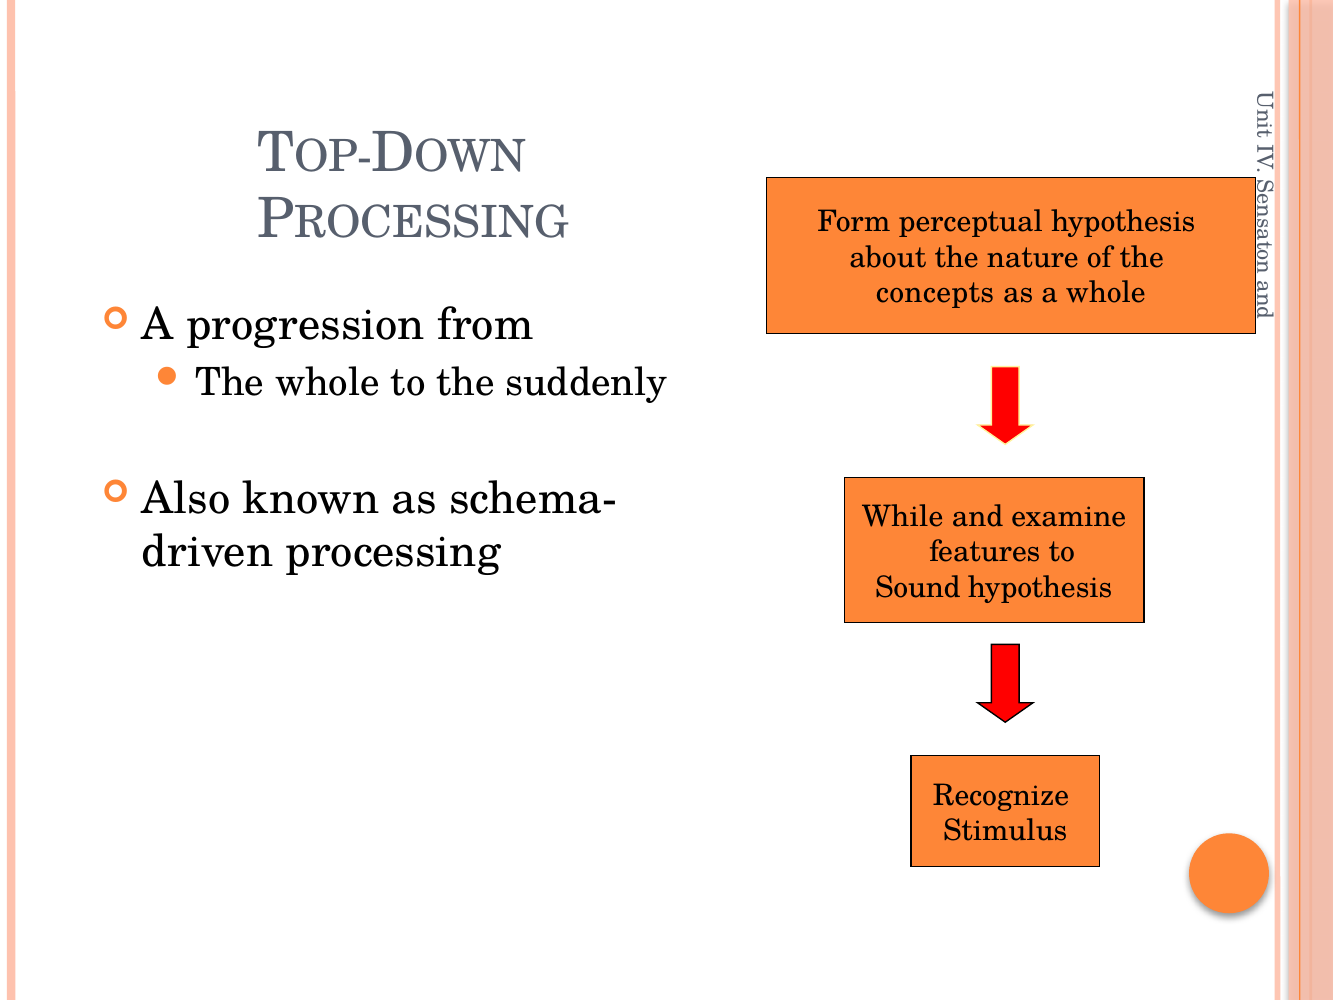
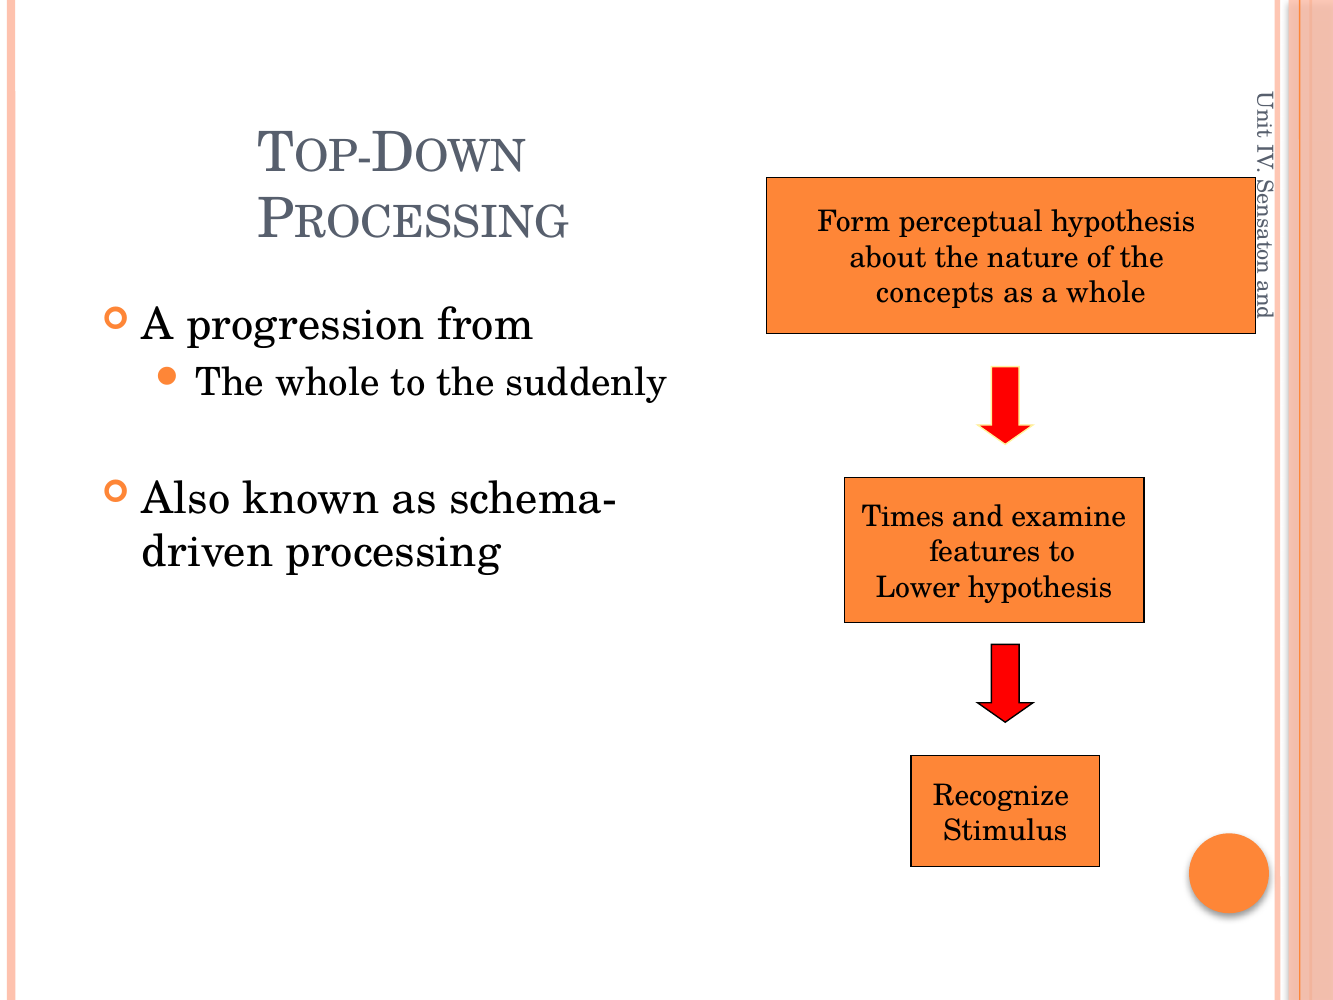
While: While -> Times (903, 516)
Sound: Sound -> Lower (918, 587)
